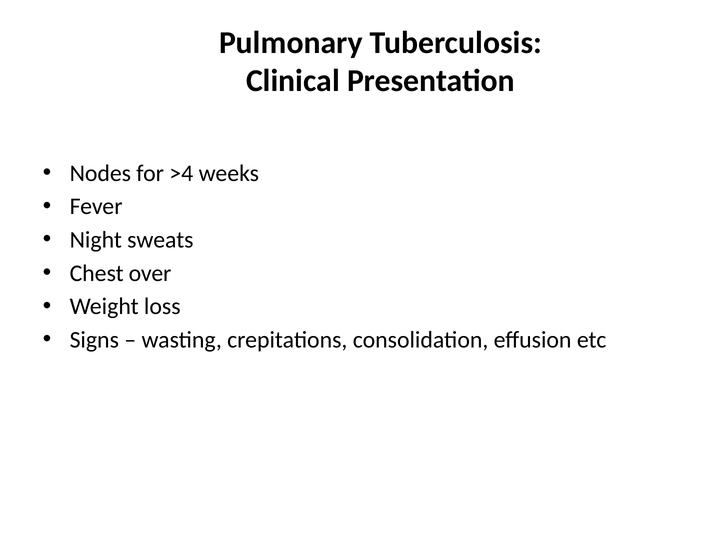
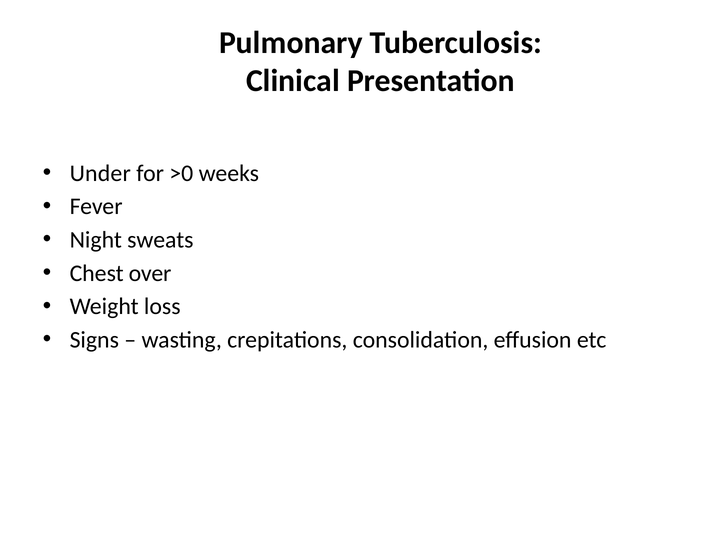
Nodes: Nodes -> Under (100, 173)
>4: >4 -> >0 (181, 173)
